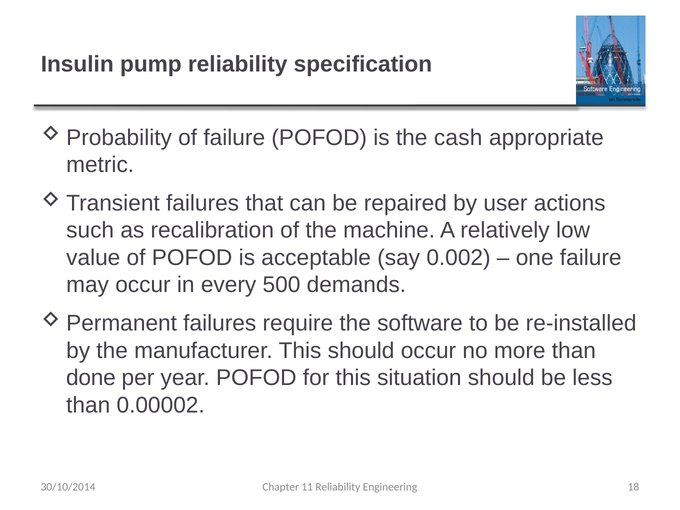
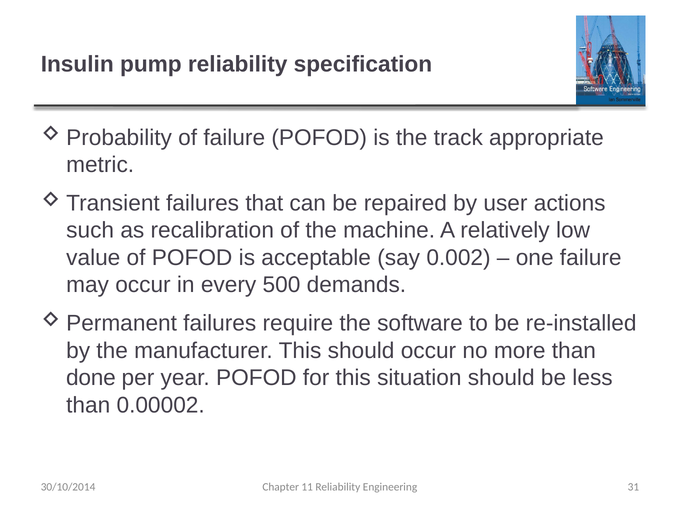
cash: cash -> track (458, 138)
18: 18 -> 31 (633, 487)
